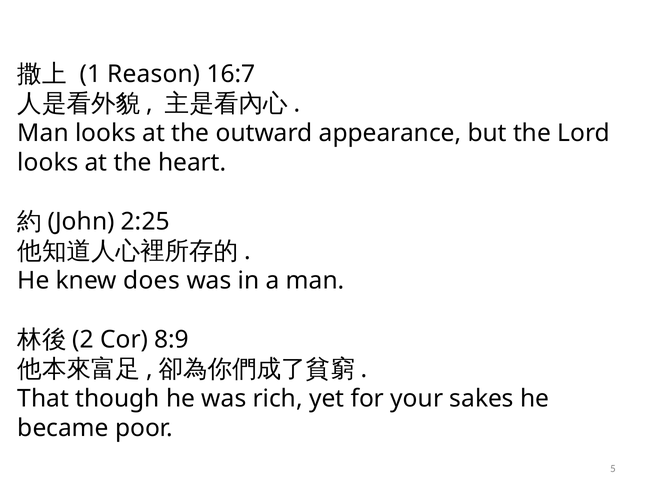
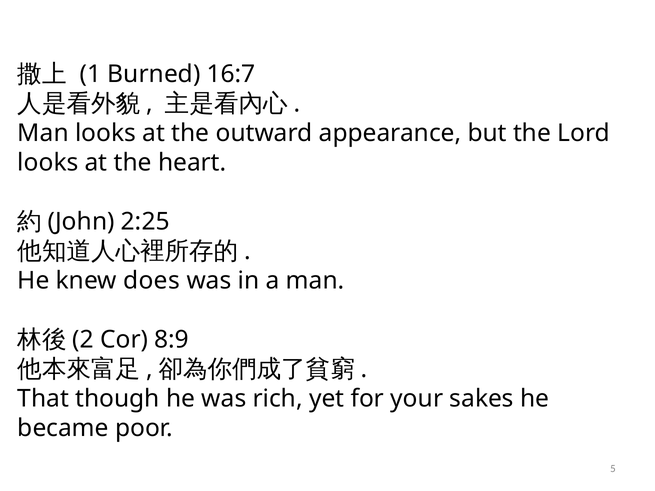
Reason: Reason -> Burned (154, 74)
